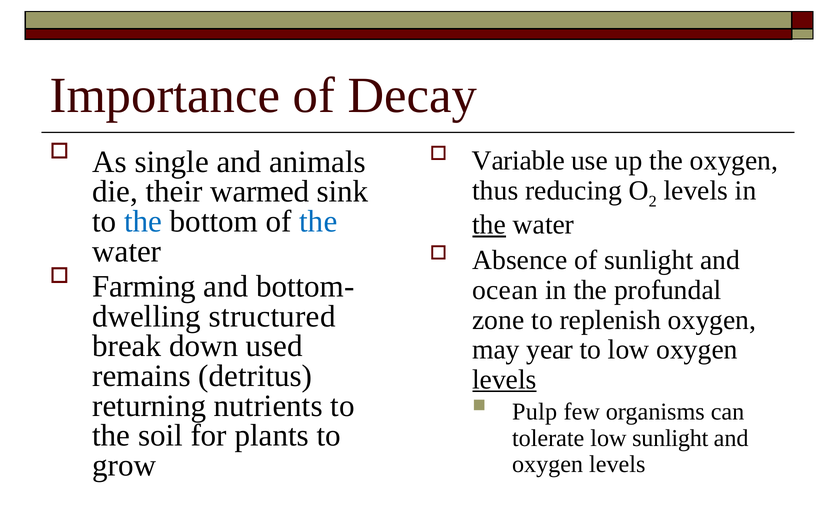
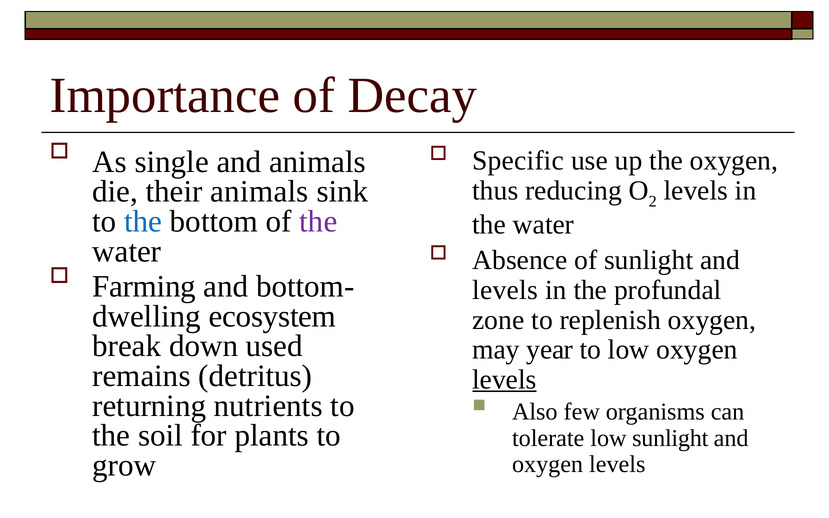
Variable: Variable -> Specific (518, 161)
their warmed: warmed -> animals (259, 192)
the colour: blue -> purple (318, 222)
the underline: present -> none (489, 225)
ocean: ocean -> levels (505, 290)
structured: structured -> ecosystem (272, 316)
Pulp: Pulp -> Also (535, 412)
